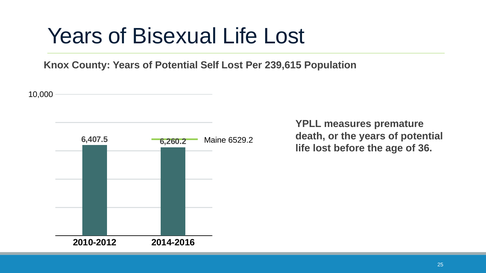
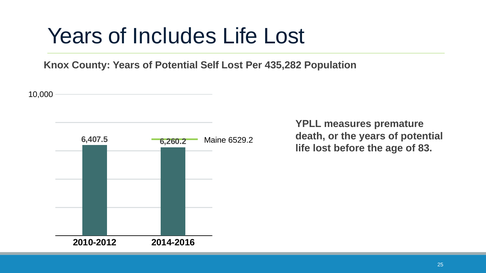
Bisexual: Bisexual -> Includes (174, 36)
239,615: 239,615 -> 435,282 (283, 65)
36: 36 -> 83 (425, 148)
